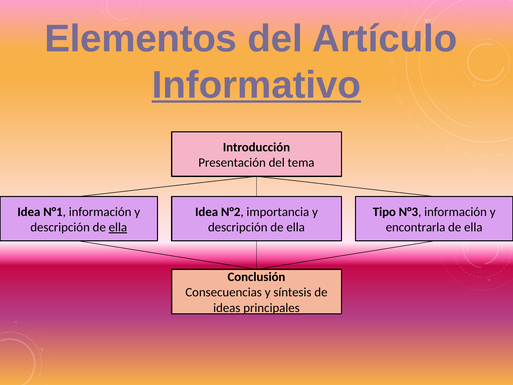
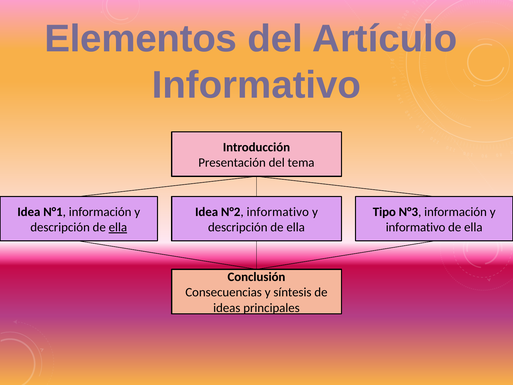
Informativo underline: present -> none (256, 85)
N°2 importancia: importancia -> informativo (278, 212)
encontrarla: encontrarla -> informativo (416, 227)
